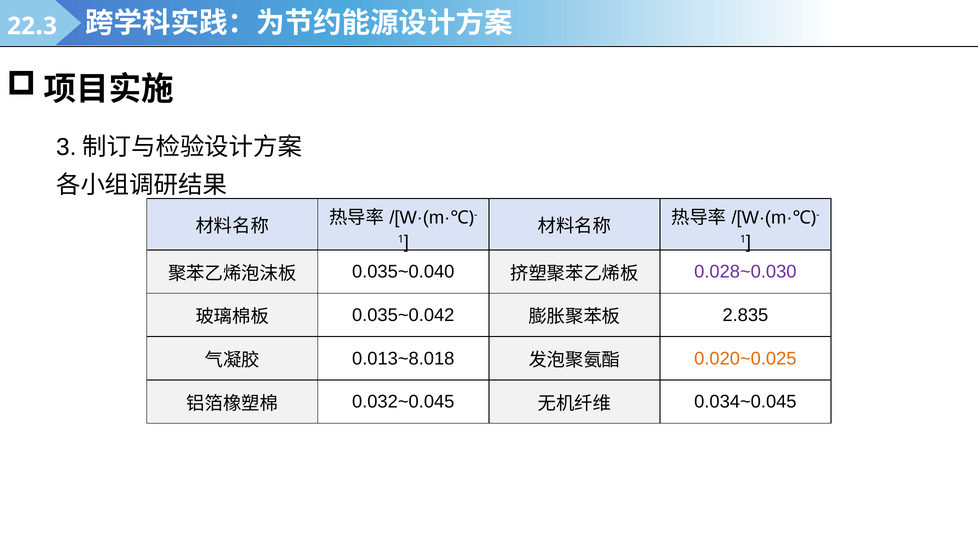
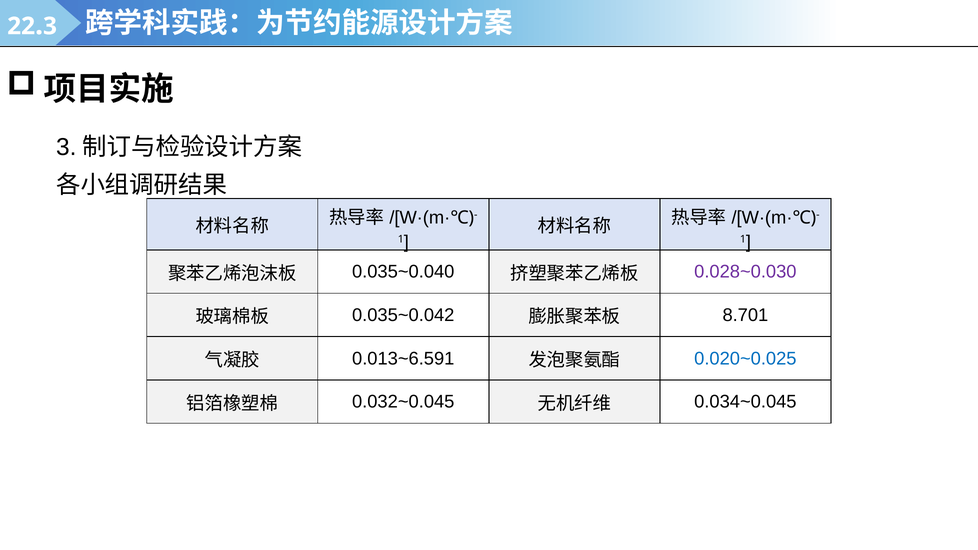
2.835: 2.835 -> 8.701 (745, 315)
0.013~8.018: 0.013~8.018 -> 0.013~6.591 (403, 359)
0.020~0.025 colour: orange -> blue (745, 359)
